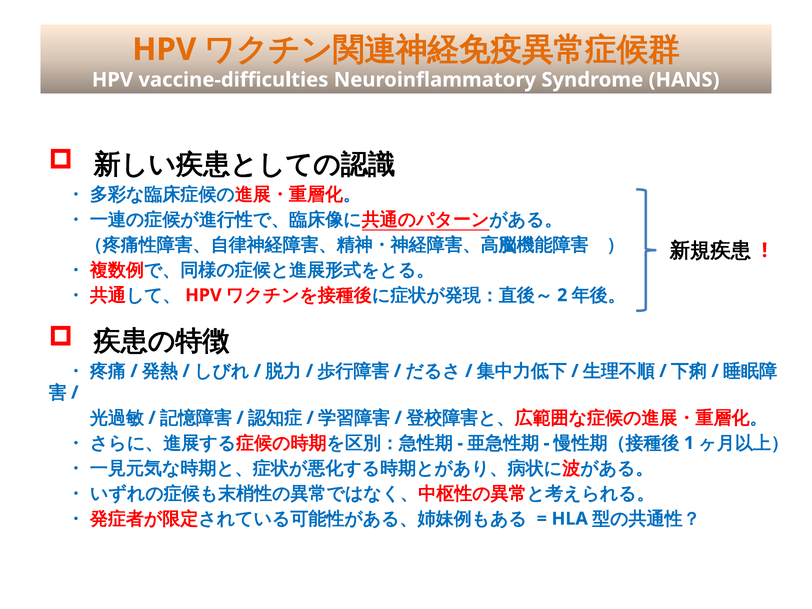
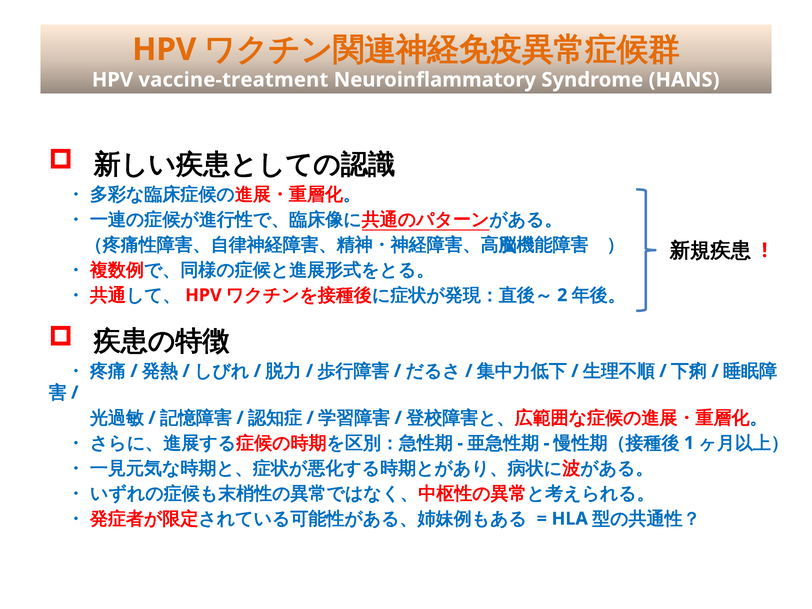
vaccine-difficulties: vaccine-difficulties -> vaccine-treatment (233, 80)
